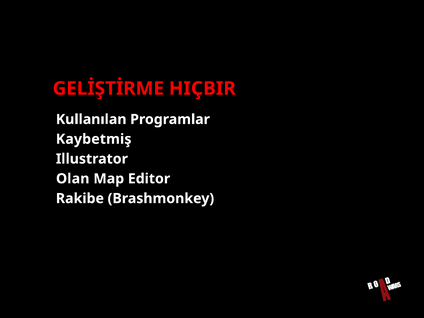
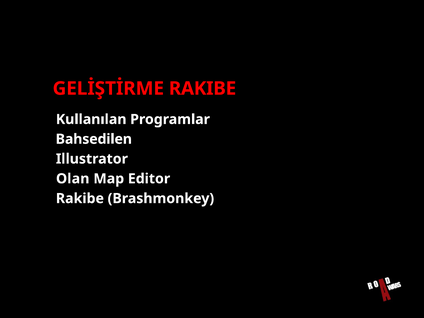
GELİŞTİRME HIÇBIR: HIÇBIR -> RAKIBE (203, 89)
Kaybetmiş: Kaybetmiş -> Bahsedilen (94, 139)
